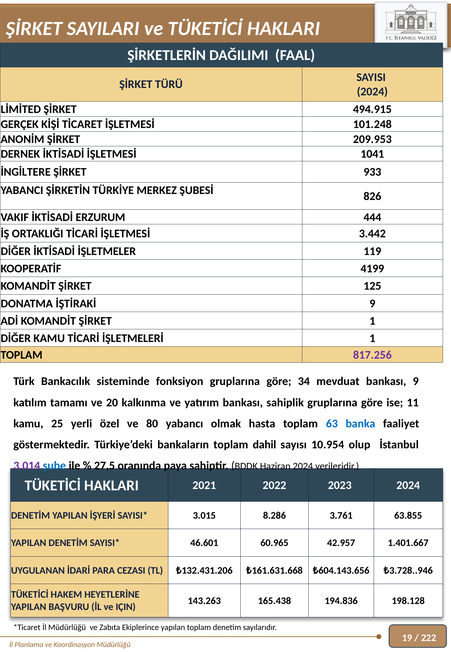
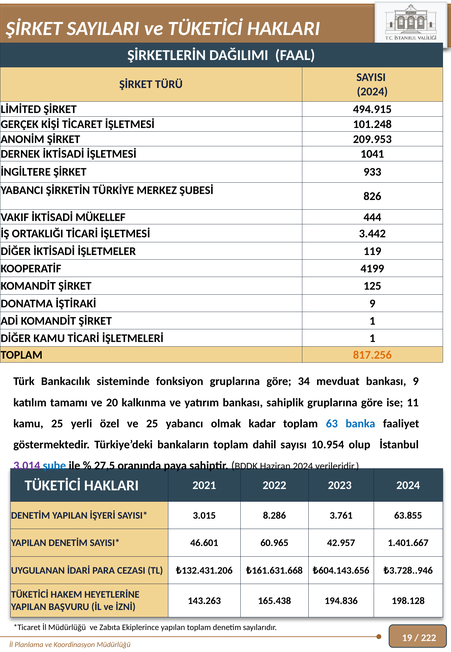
ERZURUM: ERZURUM -> MÜKELLEF (100, 217)
817.256 colour: purple -> orange (372, 355)
ve 80: 80 -> 25 (152, 423)
hasta: hasta -> kadar (262, 423)
IÇIN: IÇIN -> İZNİ (126, 606)
